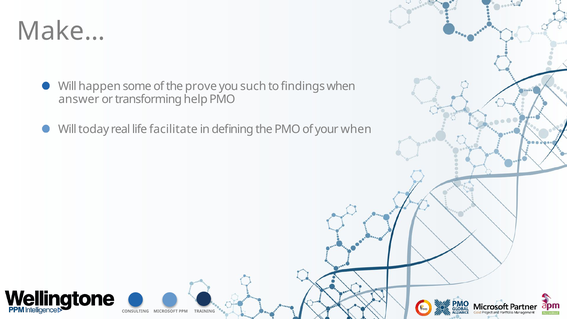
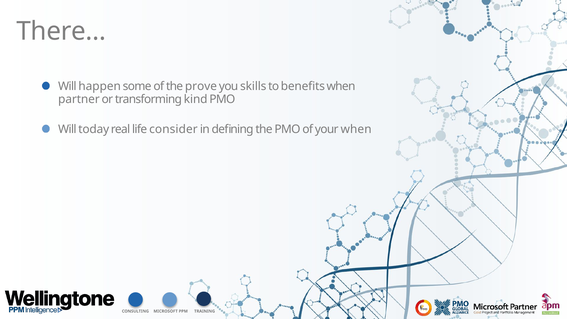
Make…: Make… -> There… (61, 31)
such: such -> skills (253, 86)
findings: findings -> benefits (303, 86)
answer: answer -> partner (79, 99)
help: help -> kind (196, 99)
facilitate: facilitate -> consider (173, 129)
